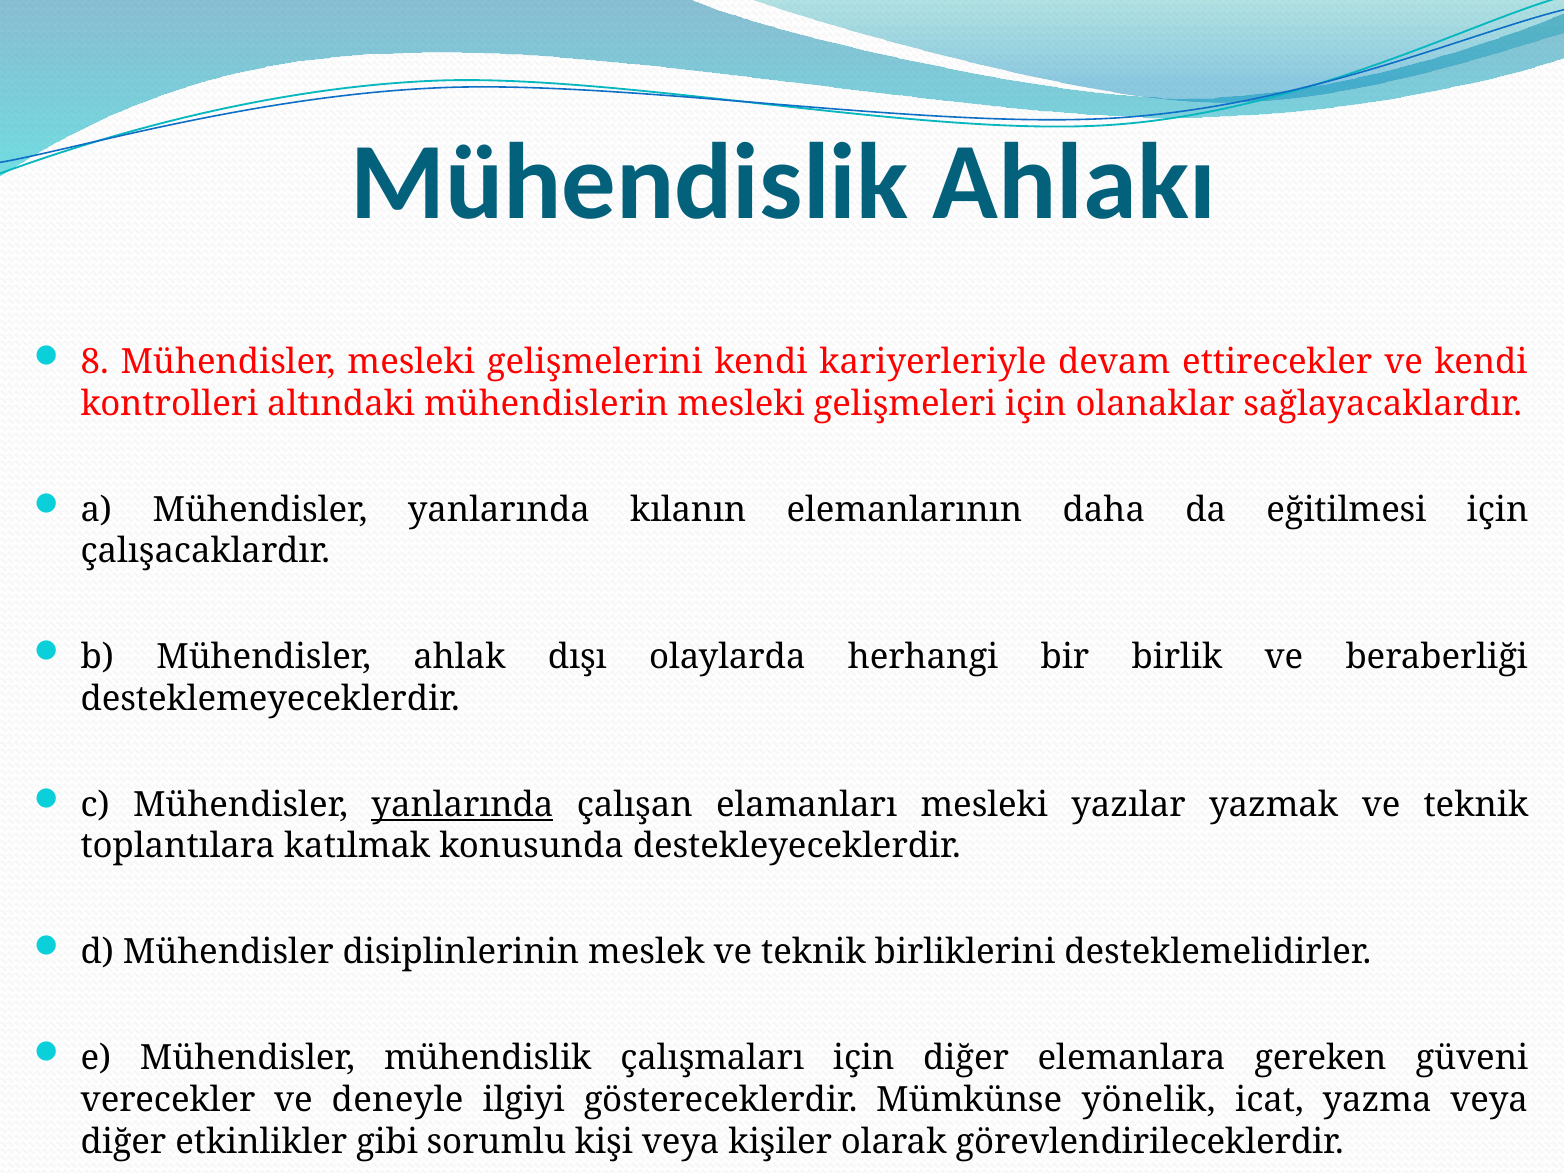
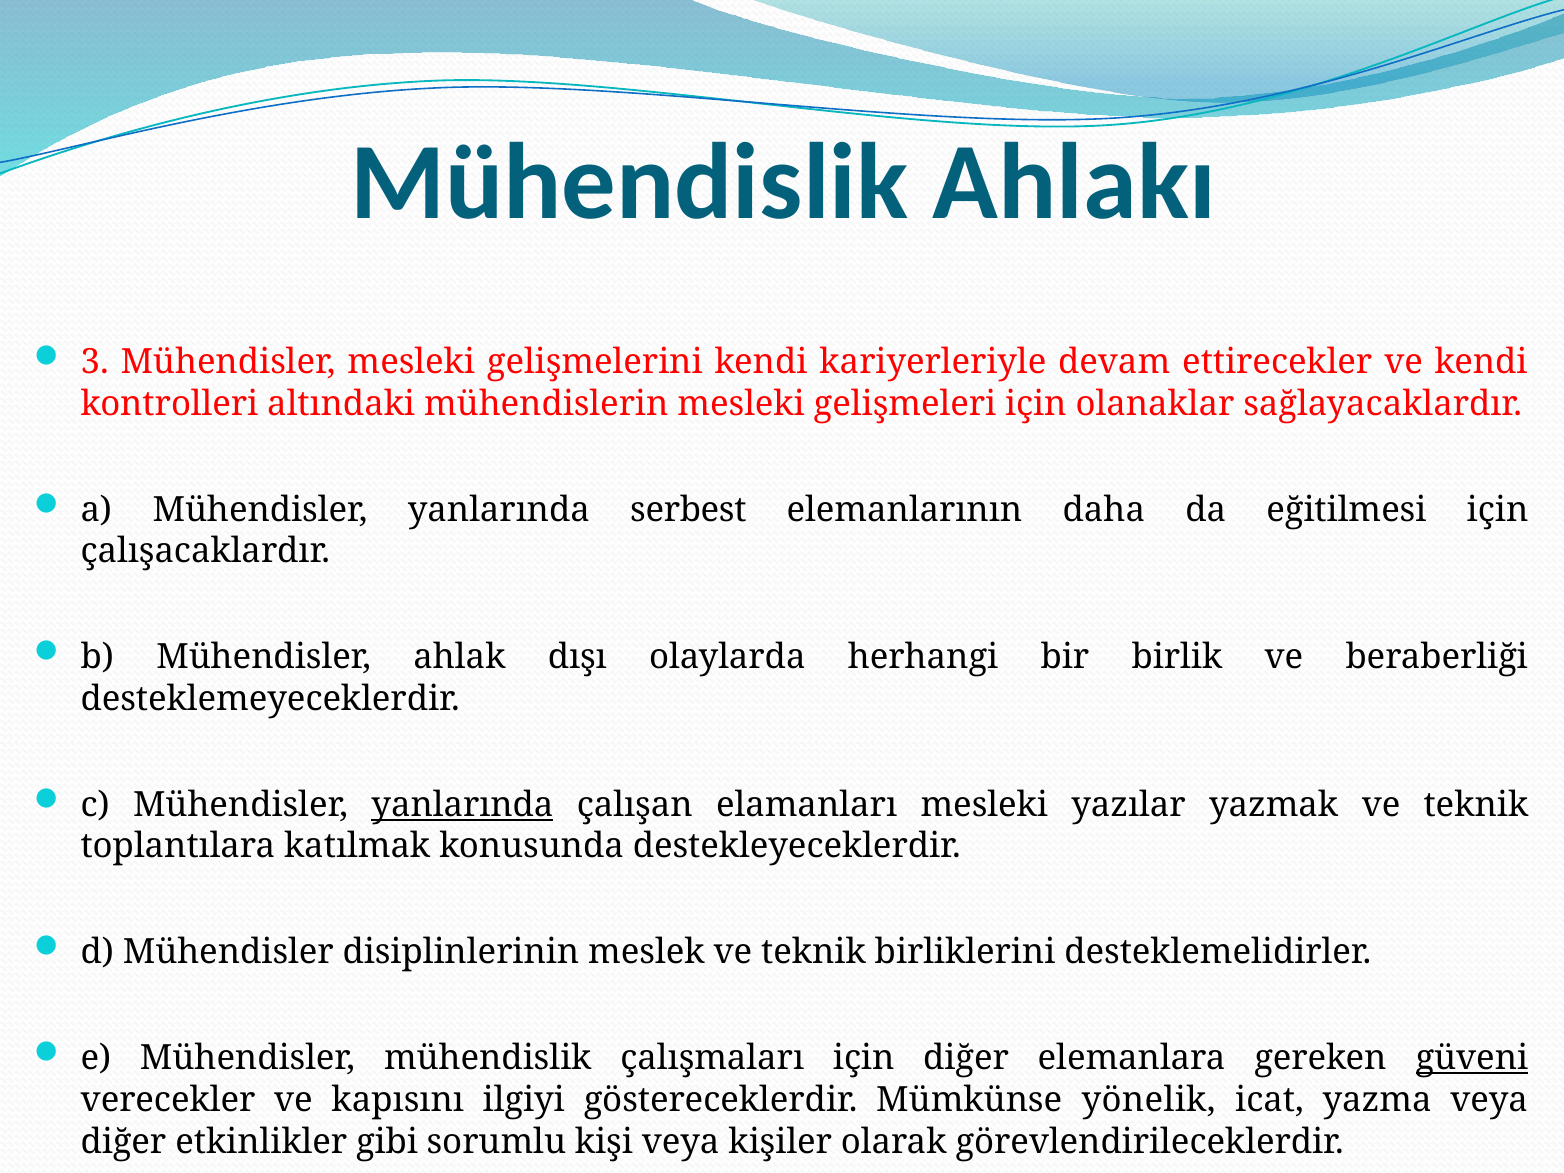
8: 8 -> 3 (95, 362)
kılanın: kılanın -> serbest (688, 510)
güveni underline: none -> present (1472, 1058)
deneyle: deneyle -> kapısını (398, 1100)
